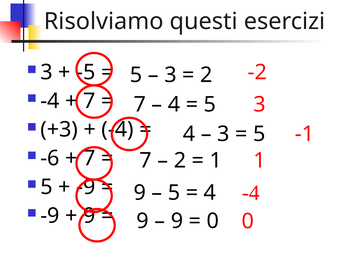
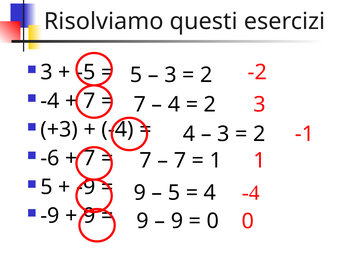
5: 5 -> 2 (210, 104)
5: 5 -> 2 (259, 134)
2: 2 -> 7 (180, 160)
